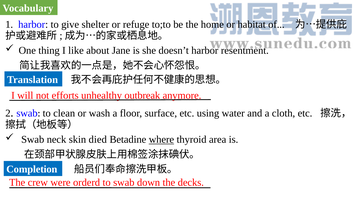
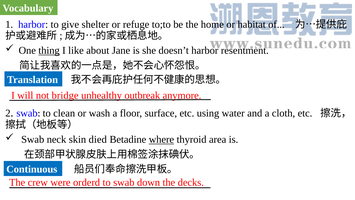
thing underline: none -> present (49, 50)
efforts: efforts -> bridge (65, 95)
Completion: Completion -> Continuous (32, 169)
